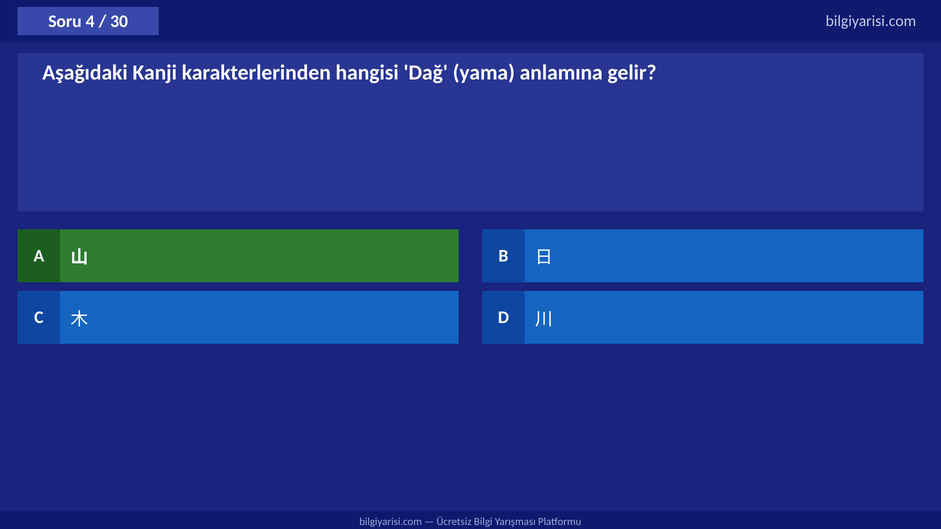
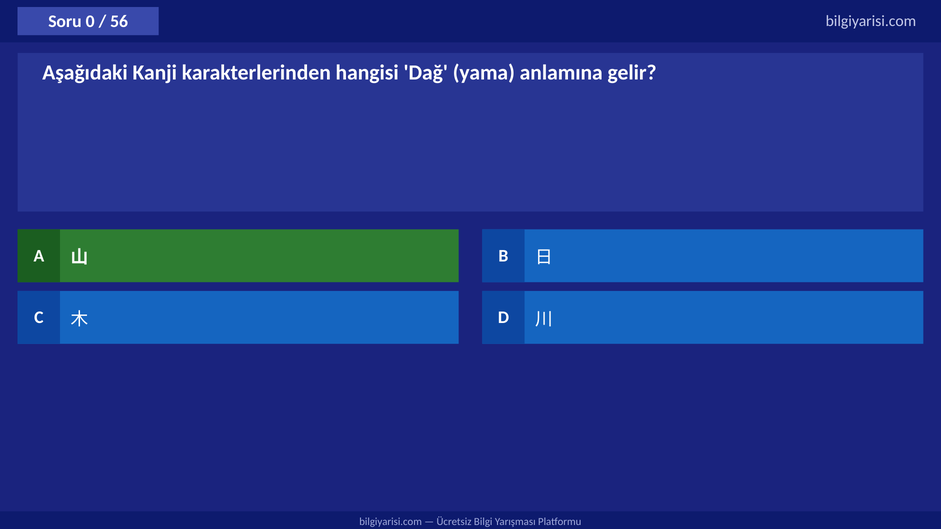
4: 4 -> 0 (90, 22)
30: 30 -> 56 (119, 22)
